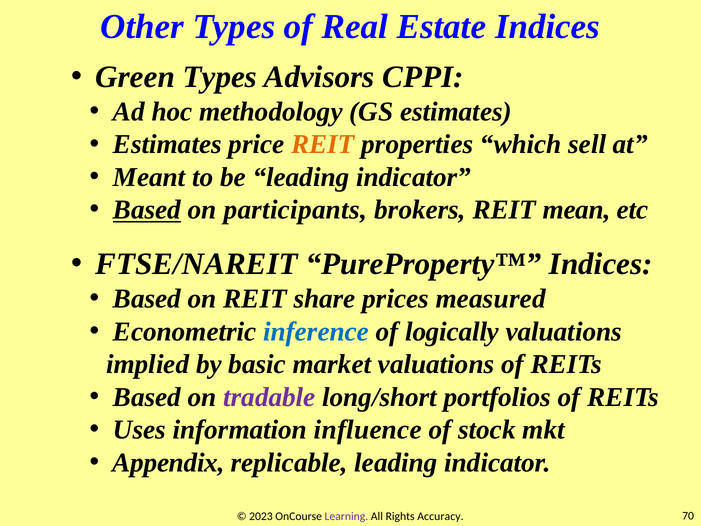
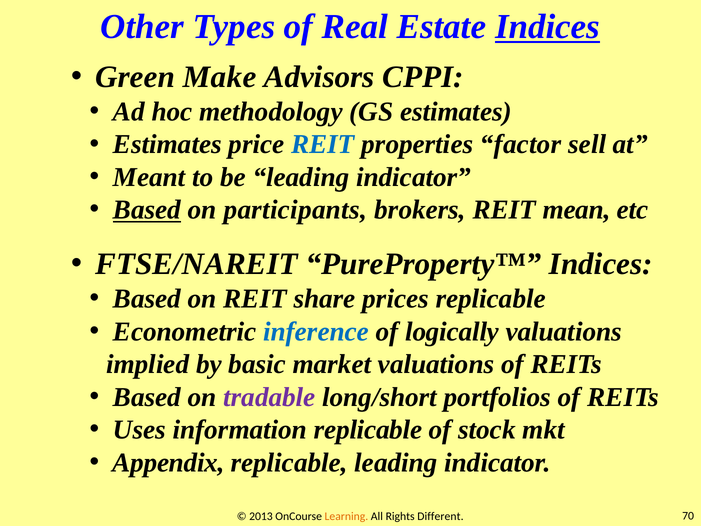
Indices underline: none -> present (548, 27)
Green Types: Types -> Make (220, 77)
REIT colour: orange -> blue (323, 144)
which: which -> factor (521, 144)
prices measured: measured -> replicable (491, 299)
information influence: influence -> replicable (368, 430)
2023: 2023 -> 2013 (261, 516)
Learning colour: purple -> orange (346, 516)
Accuracy: Accuracy -> Different (440, 516)
